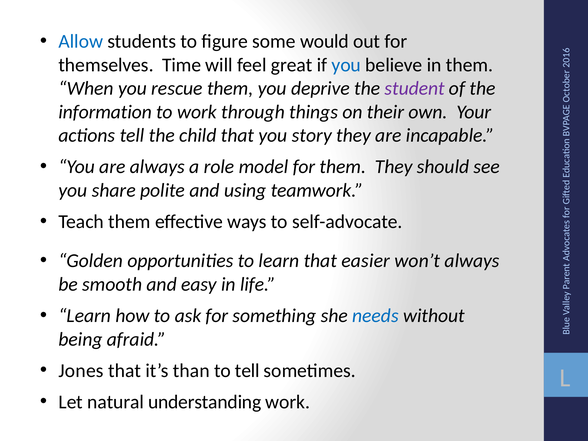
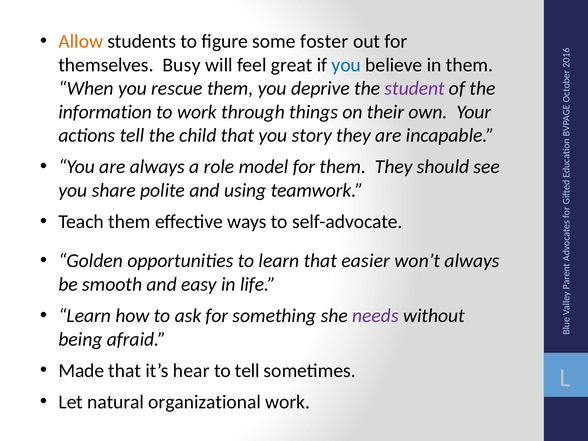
Allow colour: blue -> orange (81, 41)
would: would -> foster (324, 41)
Time: Time -> Busy (182, 65)
needs colour: blue -> purple (375, 316)
Jones: Jones -> Made (81, 371)
than: than -> hear (191, 371)
understanding: understanding -> organizational (205, 402)
